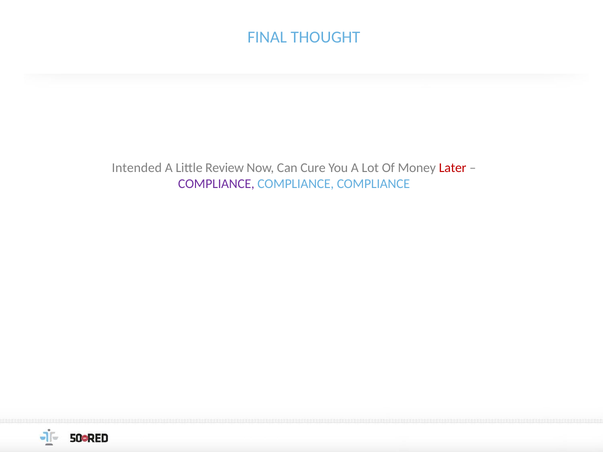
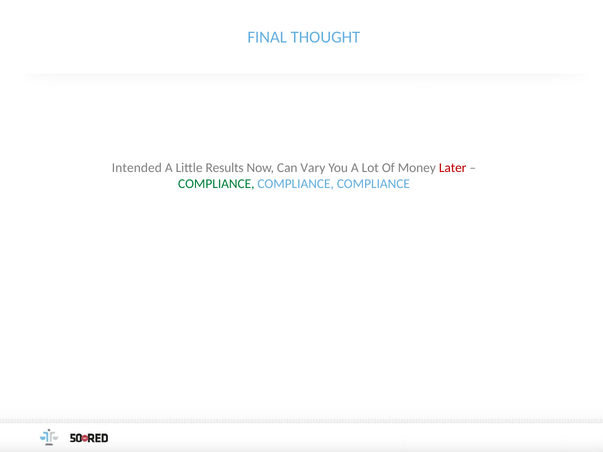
Review: Review -> Results (225, 168)
Cure: Cure -> Vary (313, 168)
COMPLIANCE colour: purple -> green (216, 184)
